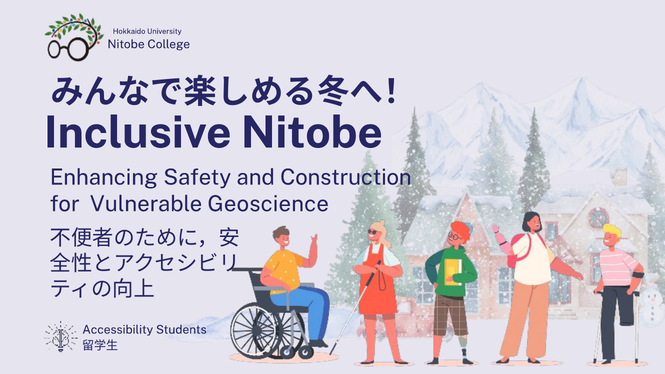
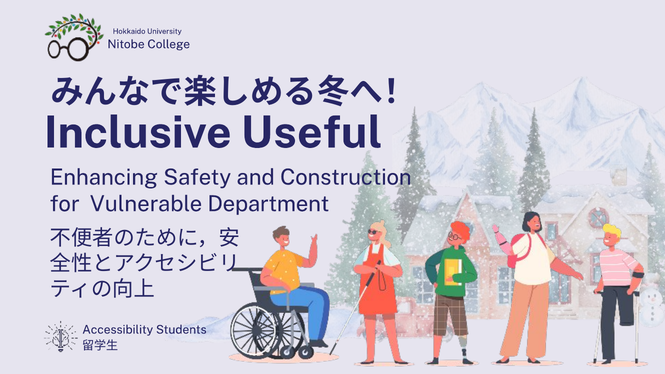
Inclusive Nitobe: Nitobe -> Useful (312, 133)
Geoscience: Geoscience -> Department (268, 204)
